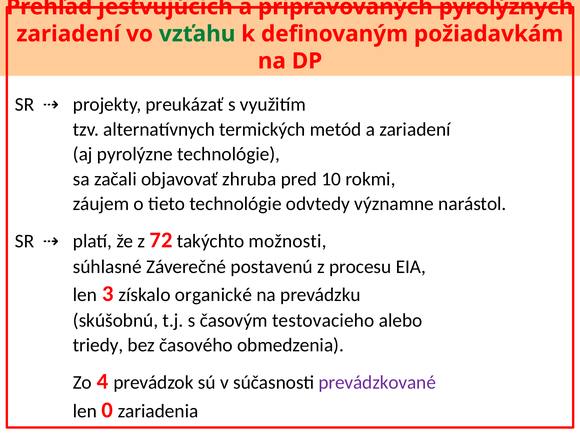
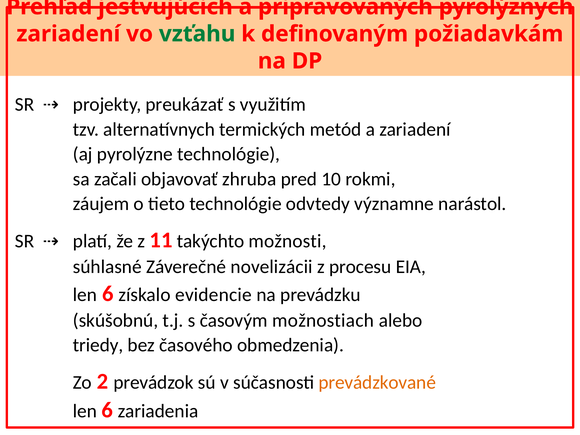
72: 72 -> 11 (161, 240)
postavenú: postavenú -> novelizácii (272, 267)
3: 3 -> 6 (108, 294)
organické: organické -> evidencie (213, 295)
testovacieho: testovacieho -> možnostiach (323, 320)
4: 4 -> 2 (103, 381)
prevádzkované colour: purple -> orange (377, 382)
0: 0 -> 6 (107, 410)
